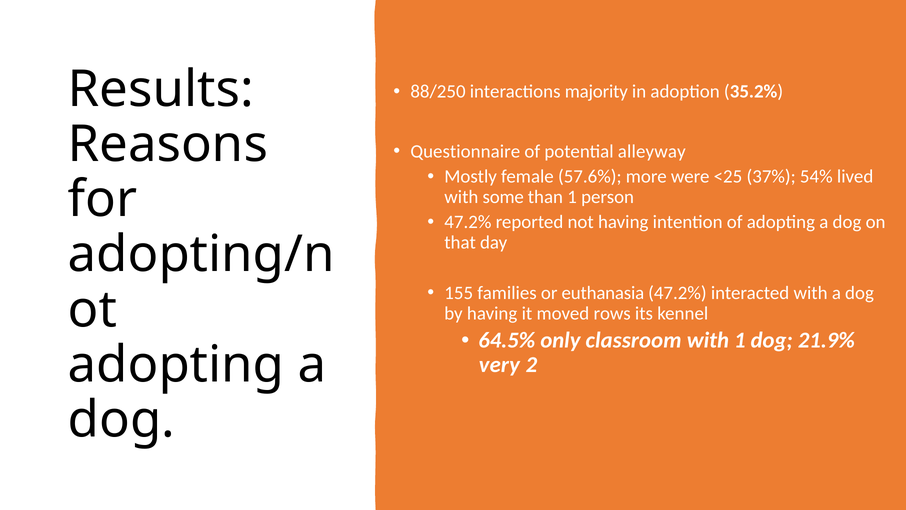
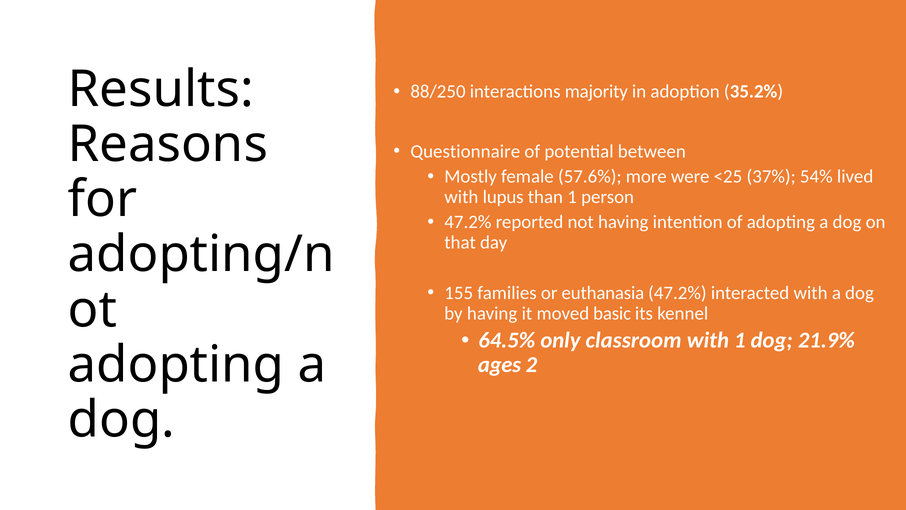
alleyway: alleyway -> between (652, 151)
some: some -> lupus (503, 197)
rows: rows -> basic (612, 313)
very: very -> ages (500, 365)
